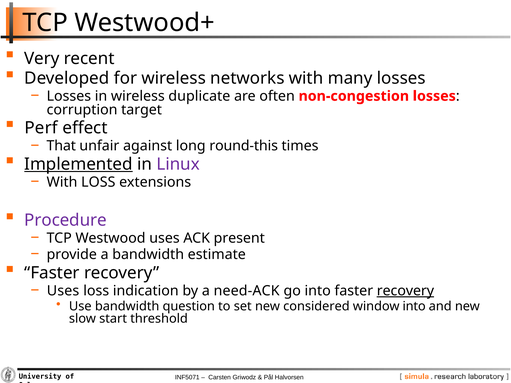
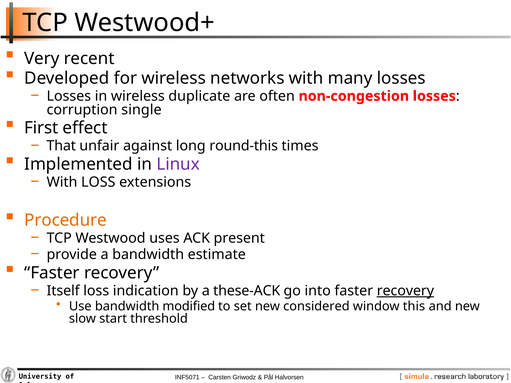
target: target -> single (141, 110)
Perf: Perf -> First (41, 128)
Implemented underline: present -> none (78, 164)
Procedure colour: purple -> orange (65, 220)
Uses: Uses -> Itself (63, 291)
need-ACK: need-ACK -> these-ACK (247, 291)
question: question -> modified (189, 307)
window into: into -> this (414, 307)
